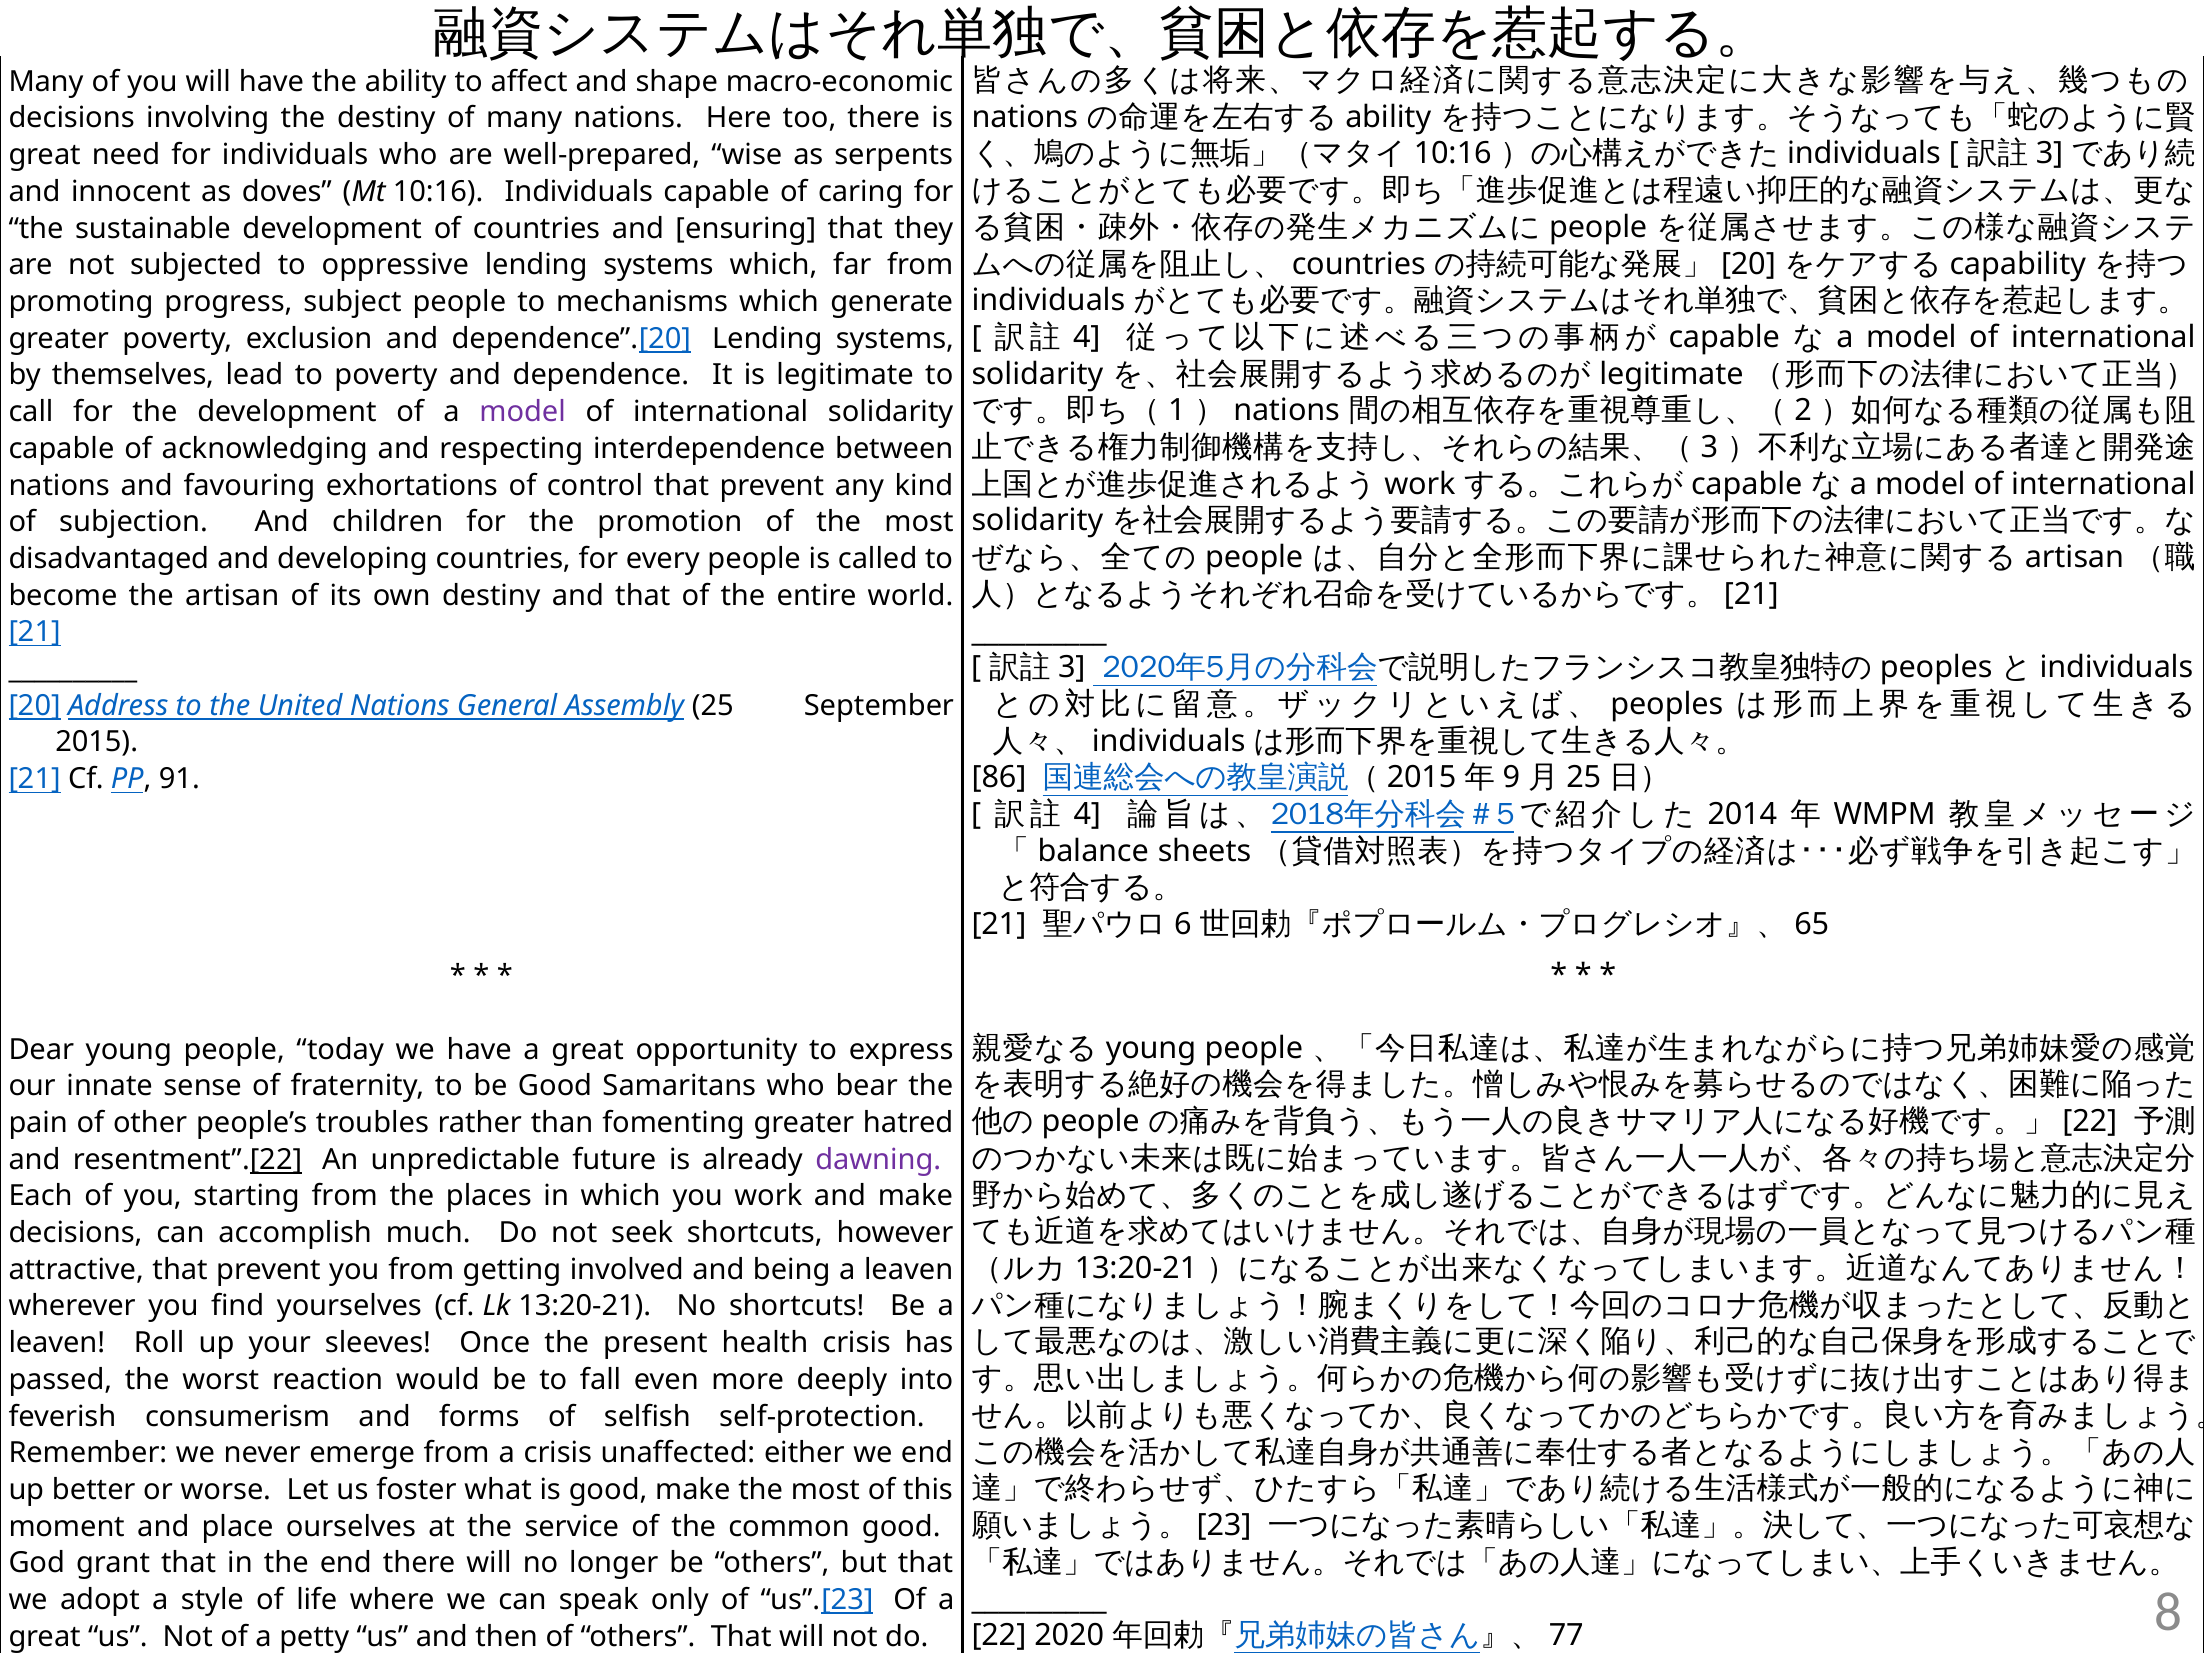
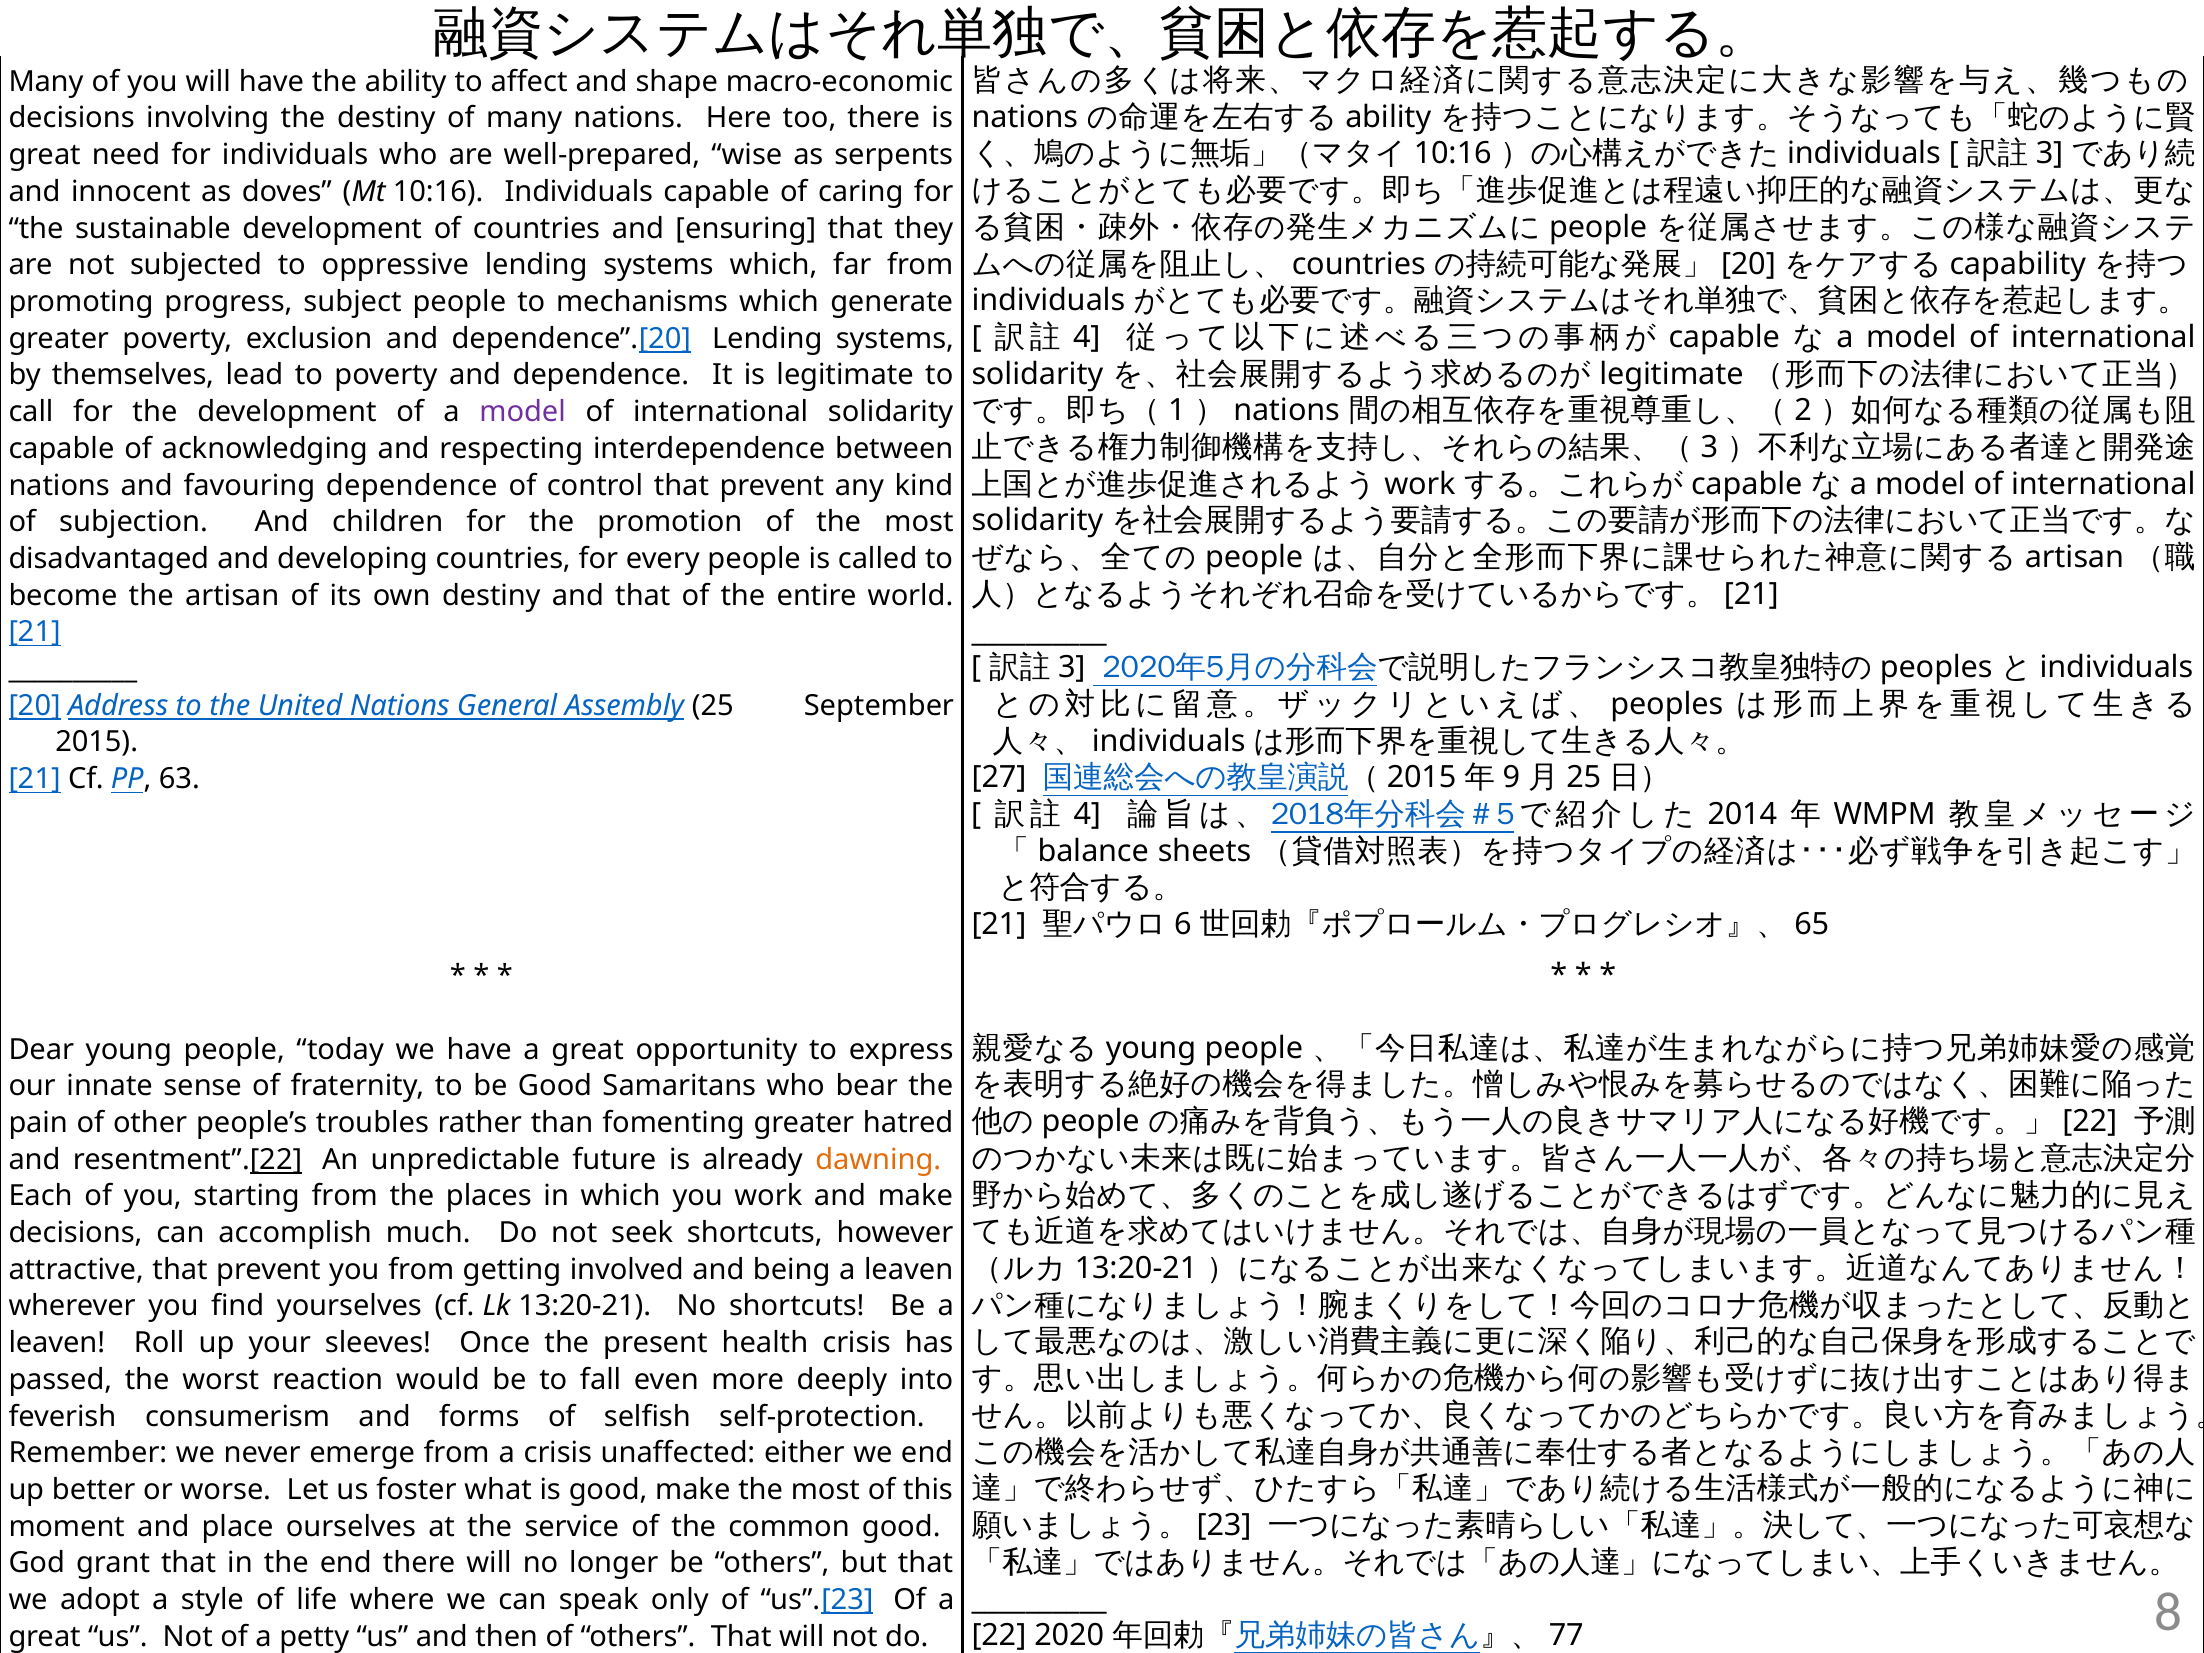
favouring exhortations: exhortations -> dependence (412, 485)
86: 86 -> 27 (999, 778)
91: 91 -> 63 (179, 779)
dawning colour: purple -> orange (878, 1160)
